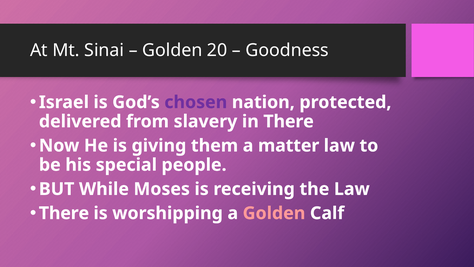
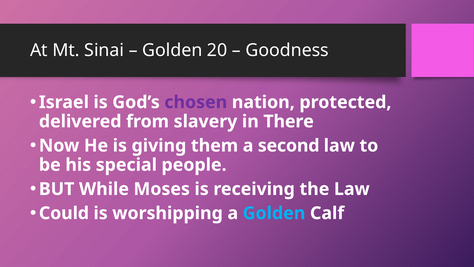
matter: matter -> second (289, 145)
There: There -> Could (64, 213)
Golden colour: pink -> light blue (274, 213)
